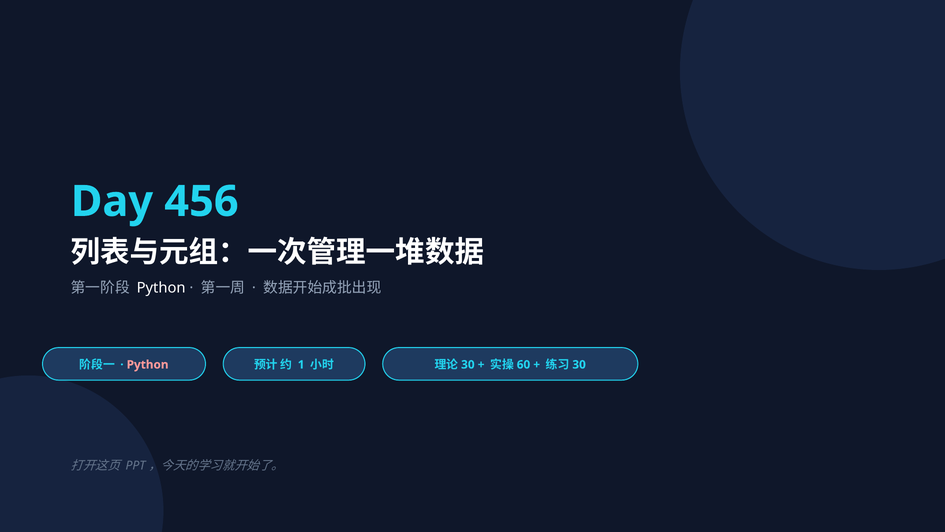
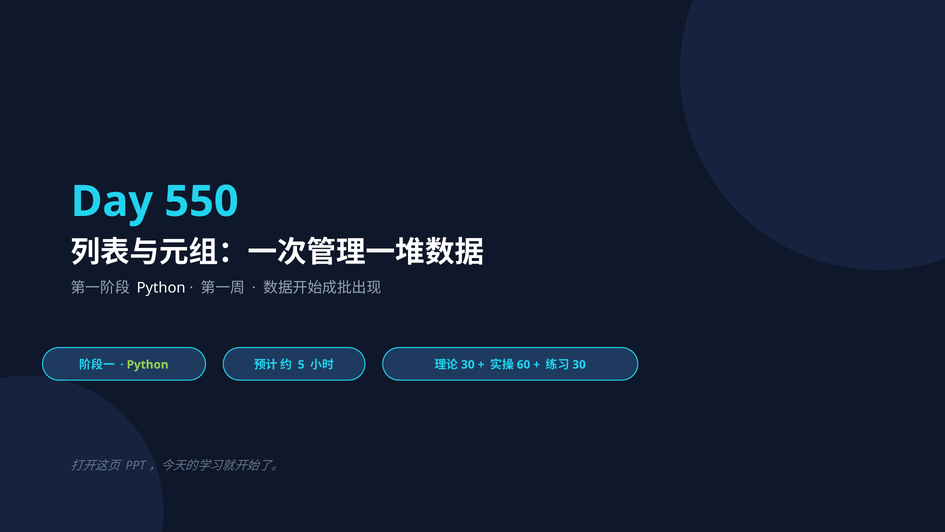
456: 456 -> 550 (201, 201)
Python colour: pink -> light green (148, 364)
1: 1 -> 5 (301, 364)
